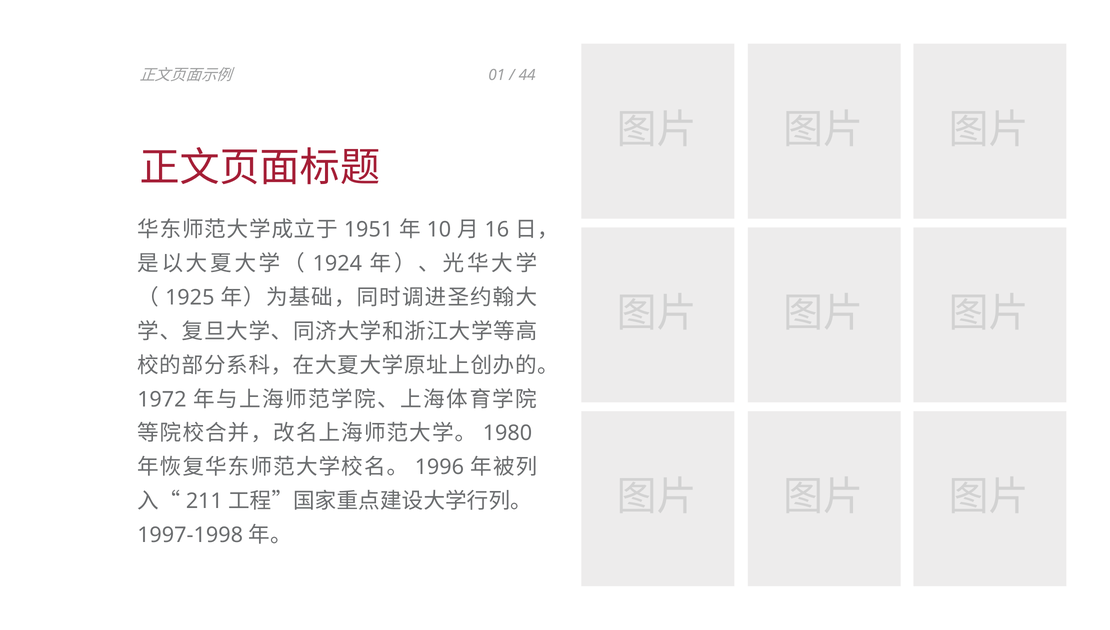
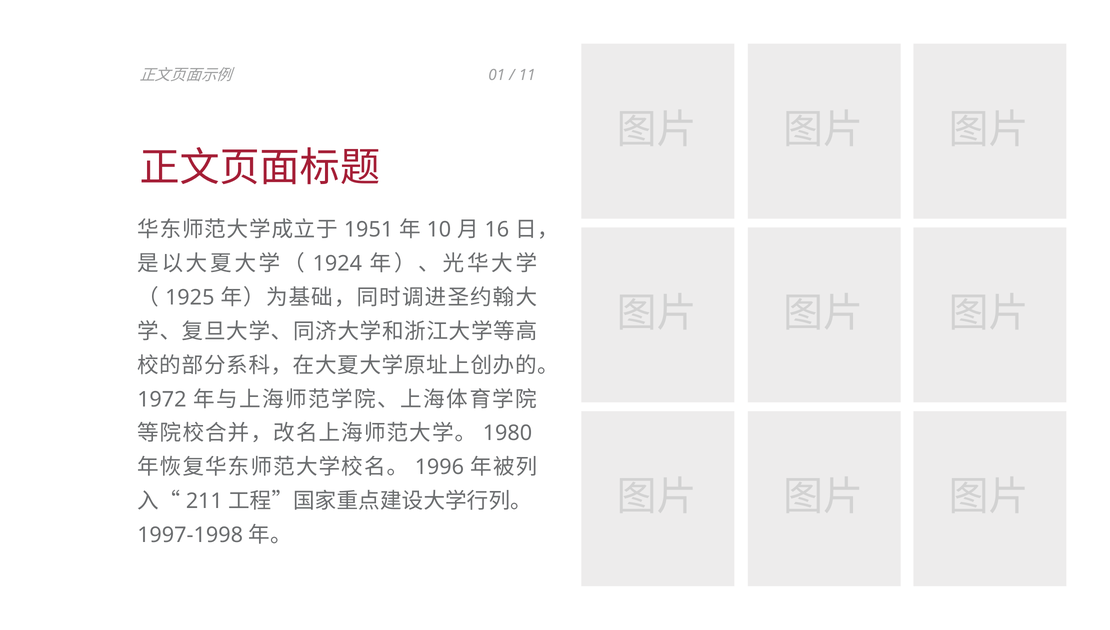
44: 44 -> 11 (527, 75)
